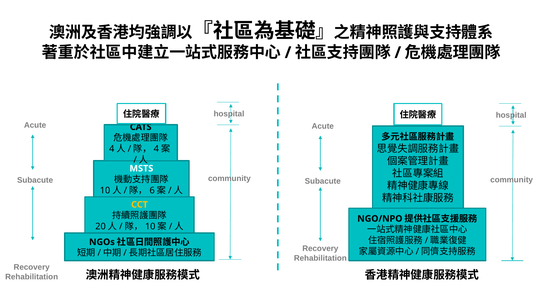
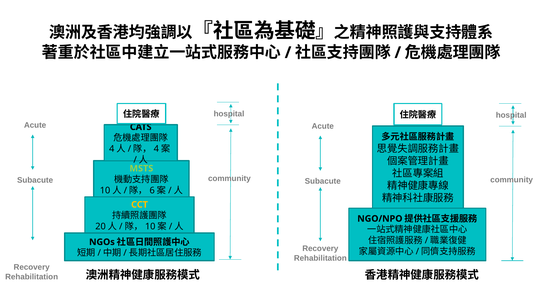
MSTS colour: white -> light green (141, 168)
